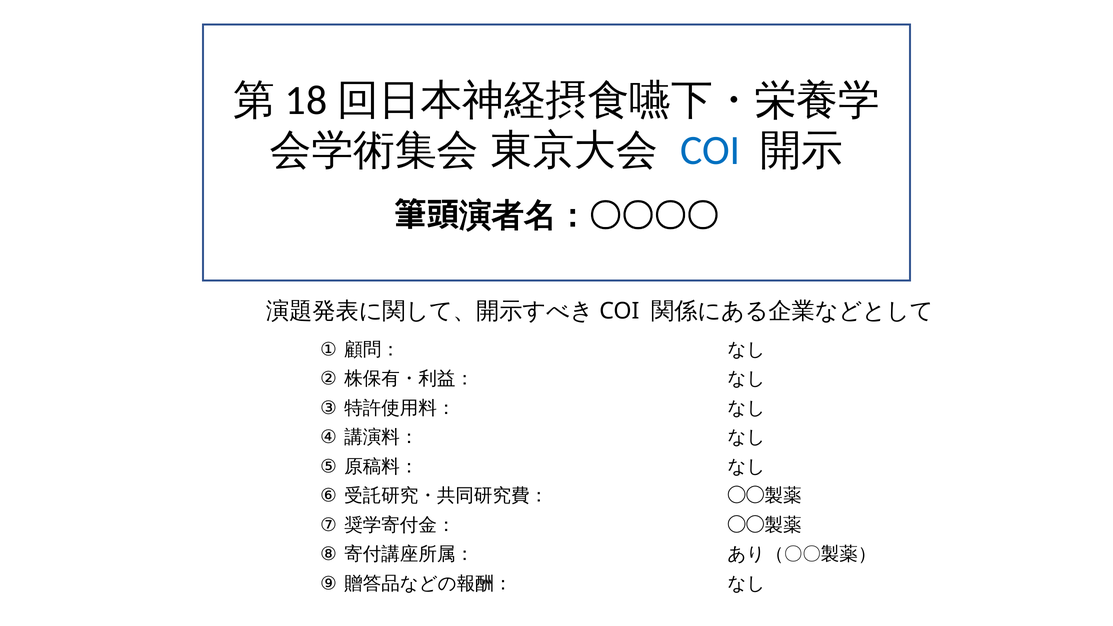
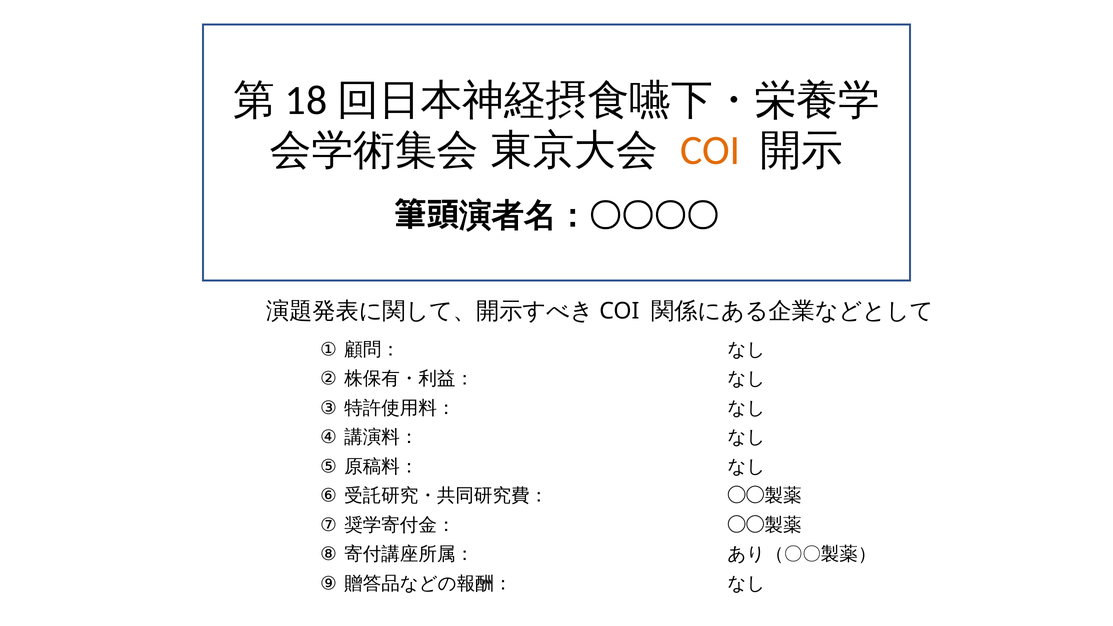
COI colour: blue -> orange (710, 151)
